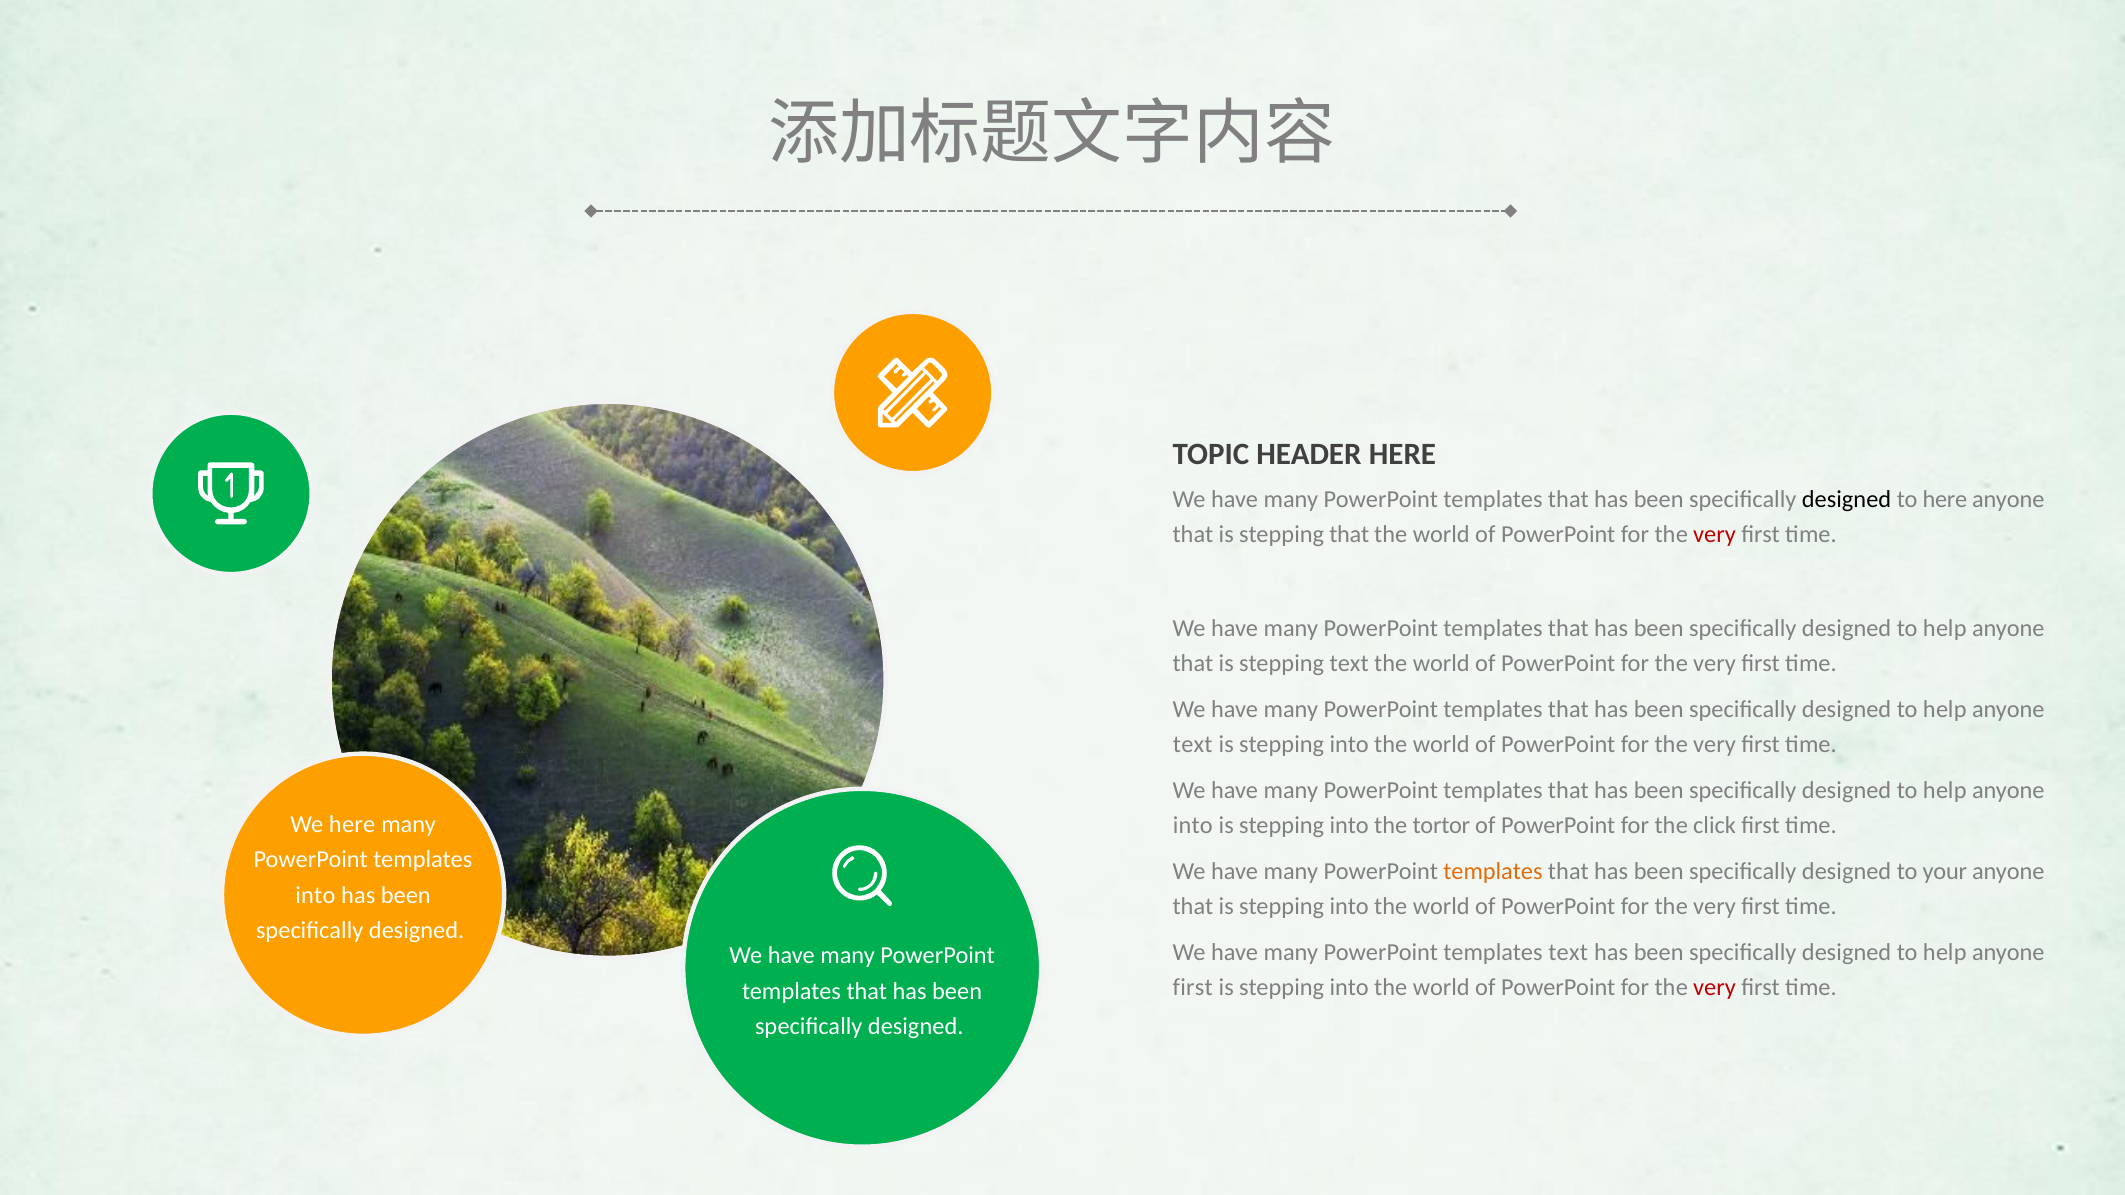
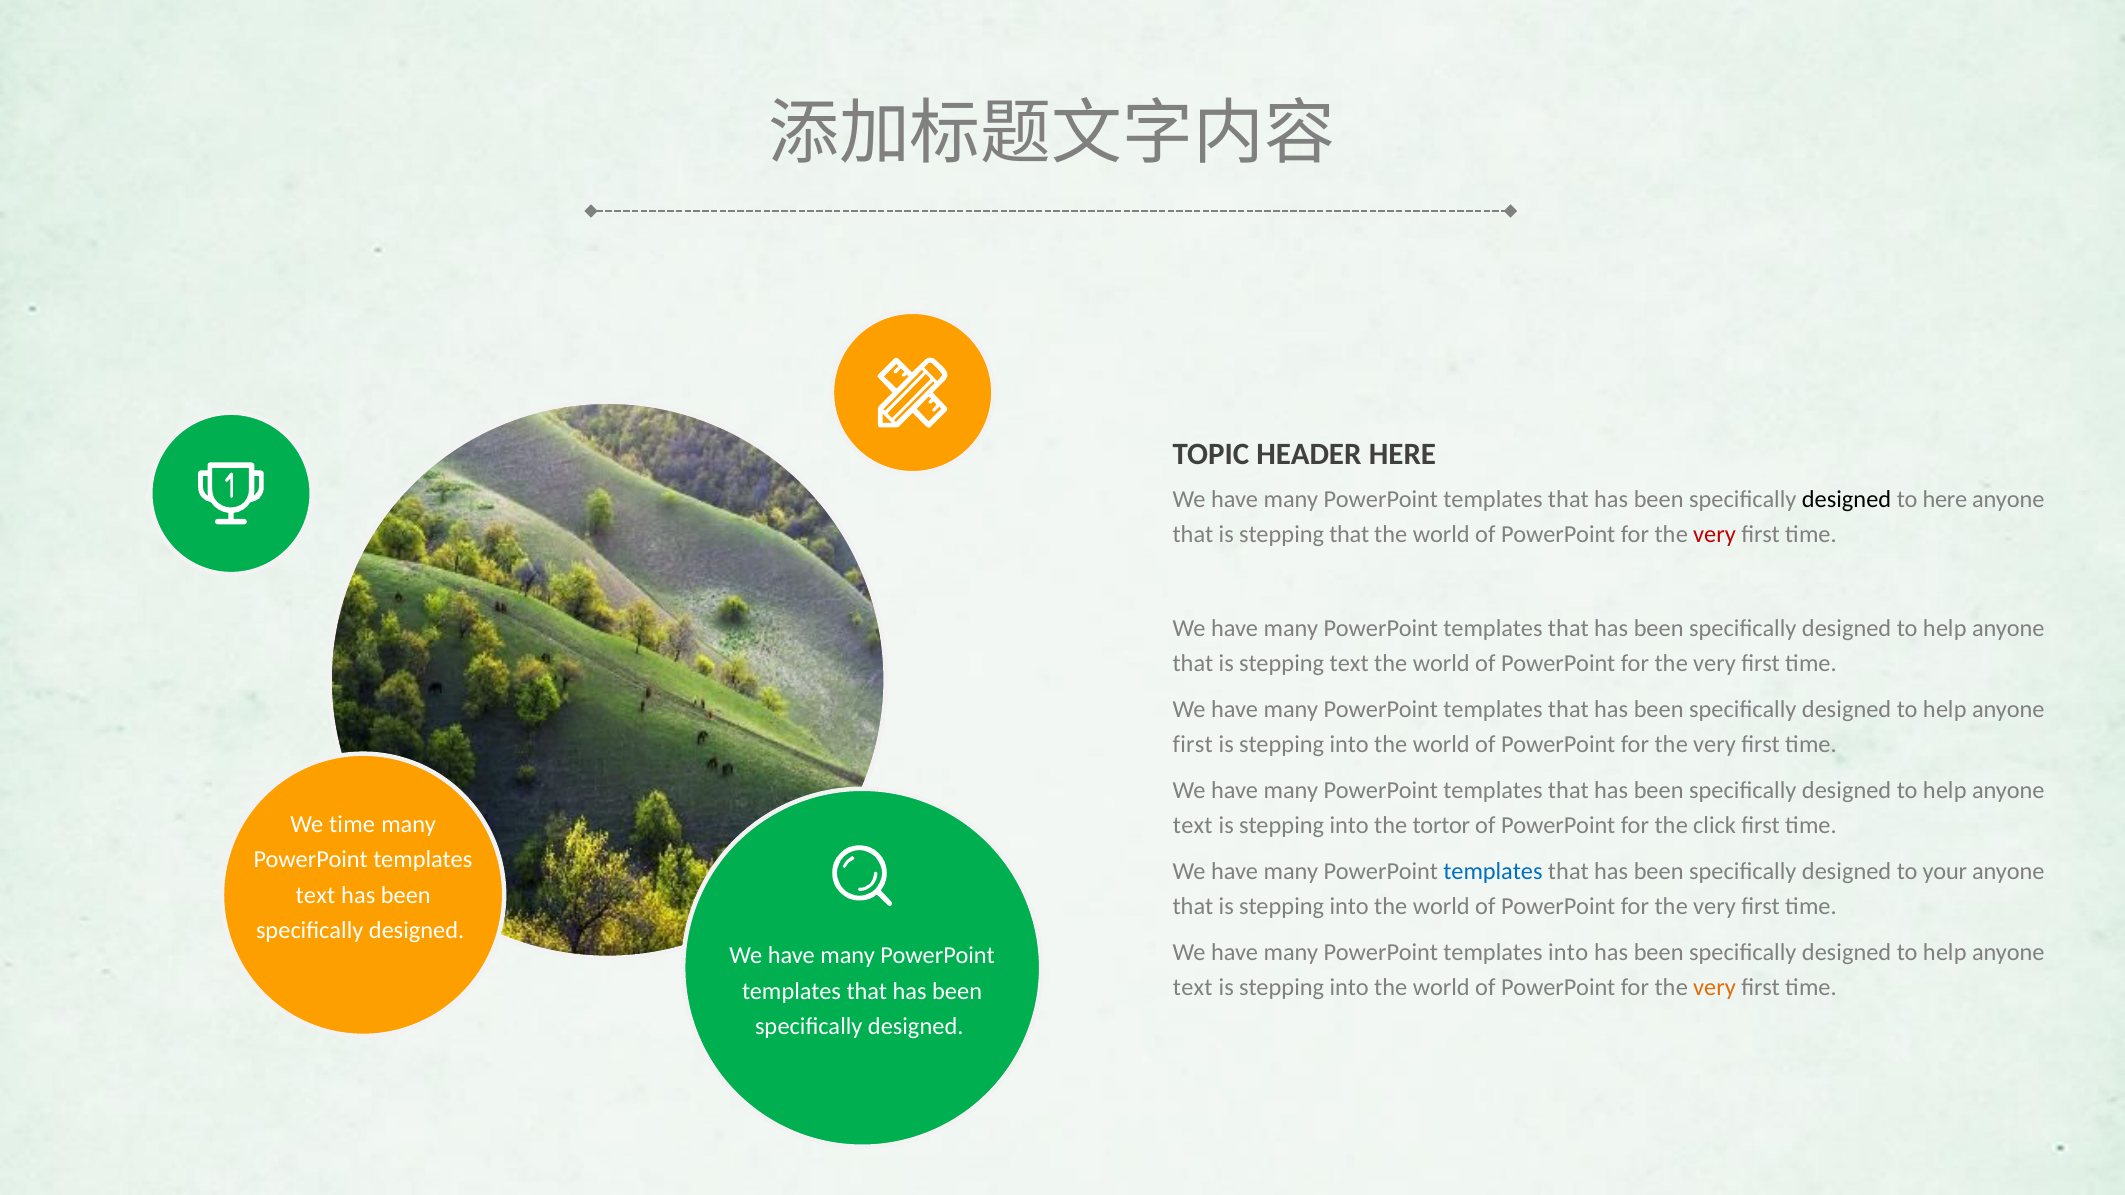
text: text -> first (1193, 744)
We here: here -> time (352, 825)
into: into -> text (1193, 826)
templates colour: orange -> blue (1493, 872)
into: into -> text (315, 895)
templates text: text -> into (1568, 953)
first: first -> text (1193, 988)
very colour: red -> orange (1715, 988)
